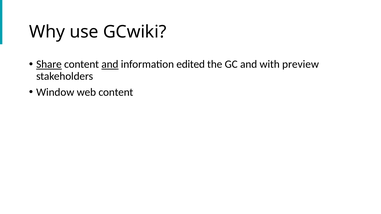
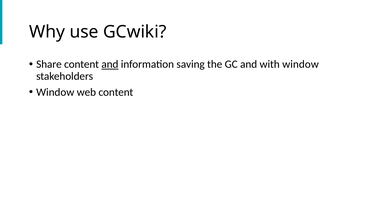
Share underline: present -> none (49, 64)
edited: edited -> saving (191, 64)
with preview: preview -> window (301, 64)
